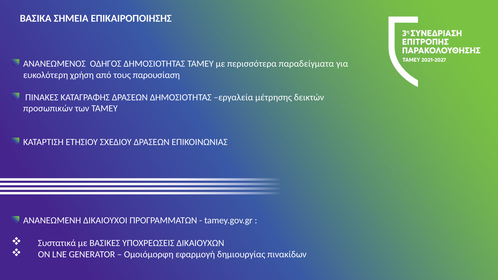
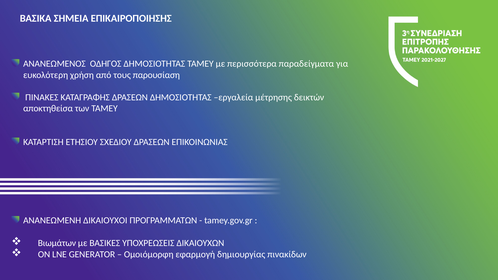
προσωπικών: προσωπικών -> αποκτηθείσα (48, 109)
Συστατικά: Συστατικά -> Βιωμάτων (57, 243)
